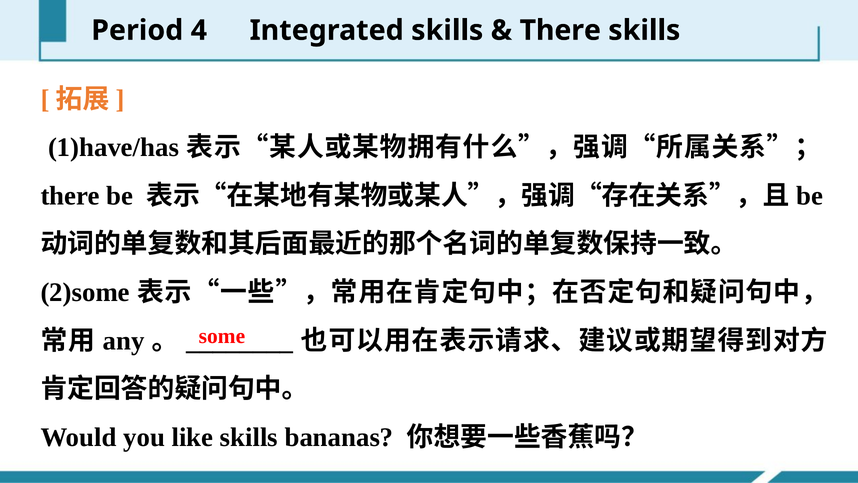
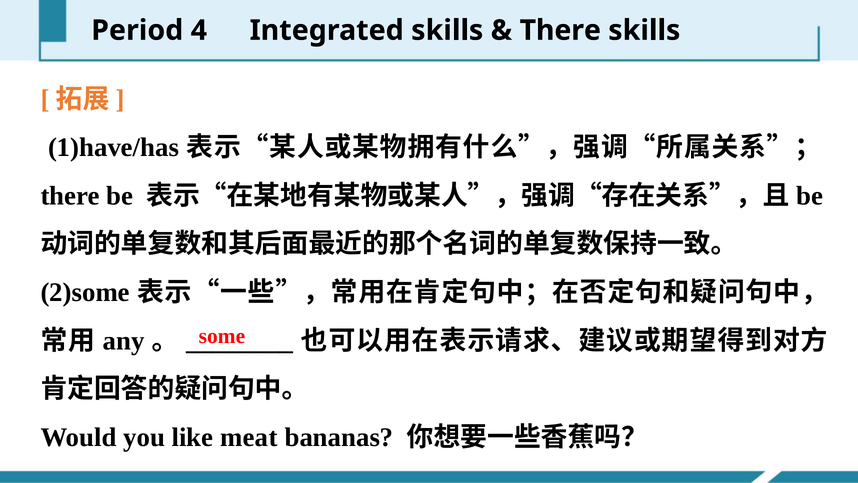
like skills: skills -> meat (249, 437)
